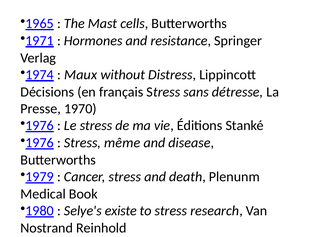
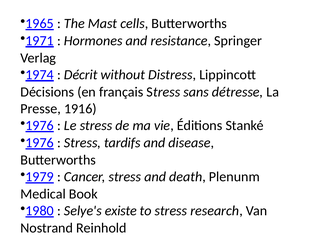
Maux: Maux -> Décrit (81, 75)
1970: 1970 -> 1916 (80, 109)
même: même -> tardifs (122, 143)
